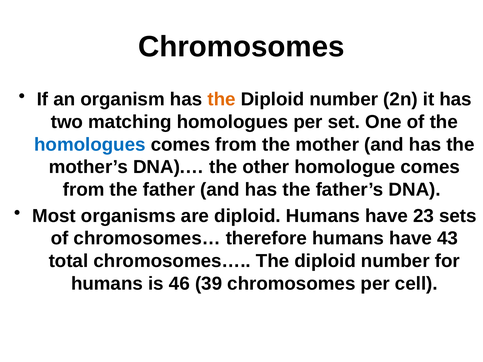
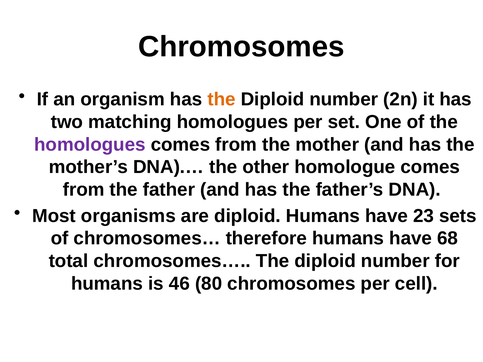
homologues colour: blue -> purple (90, 145)
43: 43 -> 68 (448, 239)
39: 39 -> 80 (209, 284)
